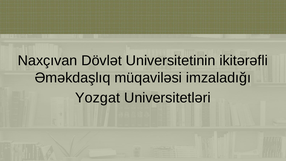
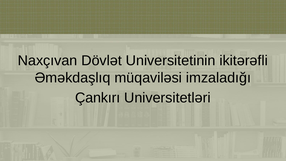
Yozgat: Yozgat -> Çankırı (98, 98)
